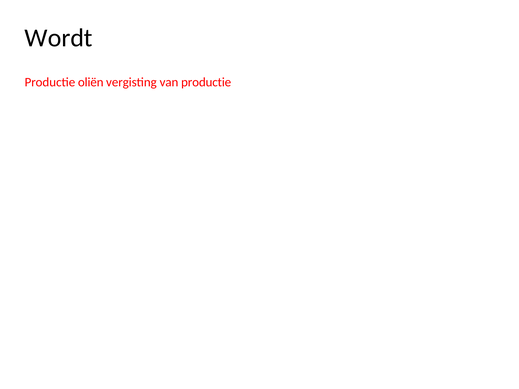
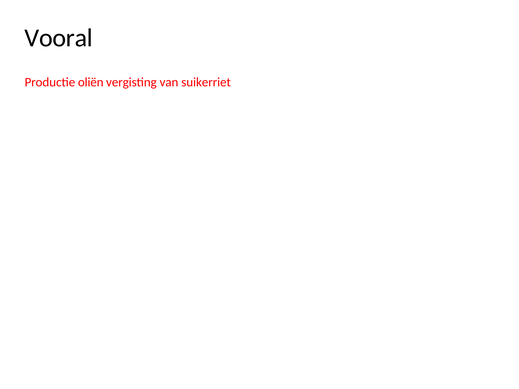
Wordt: Wordt -> Vooral (59, 38)
van productie: productie -> suikerriet (206, 82)
